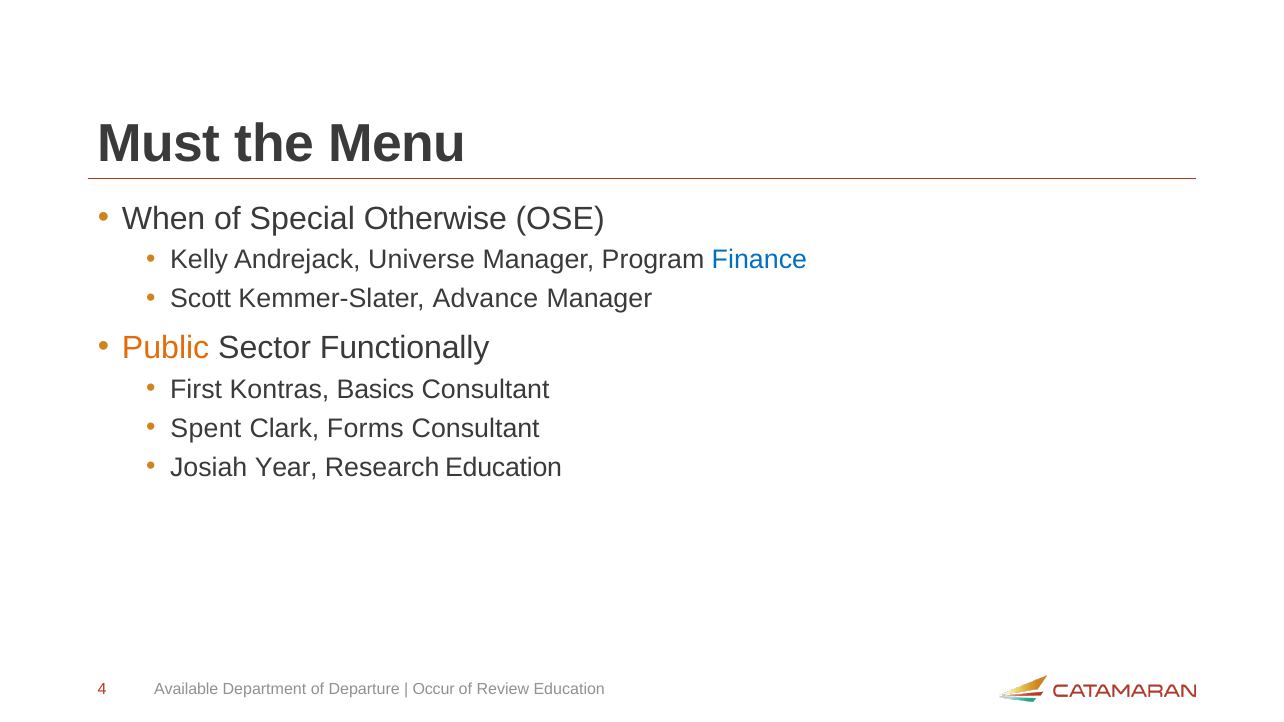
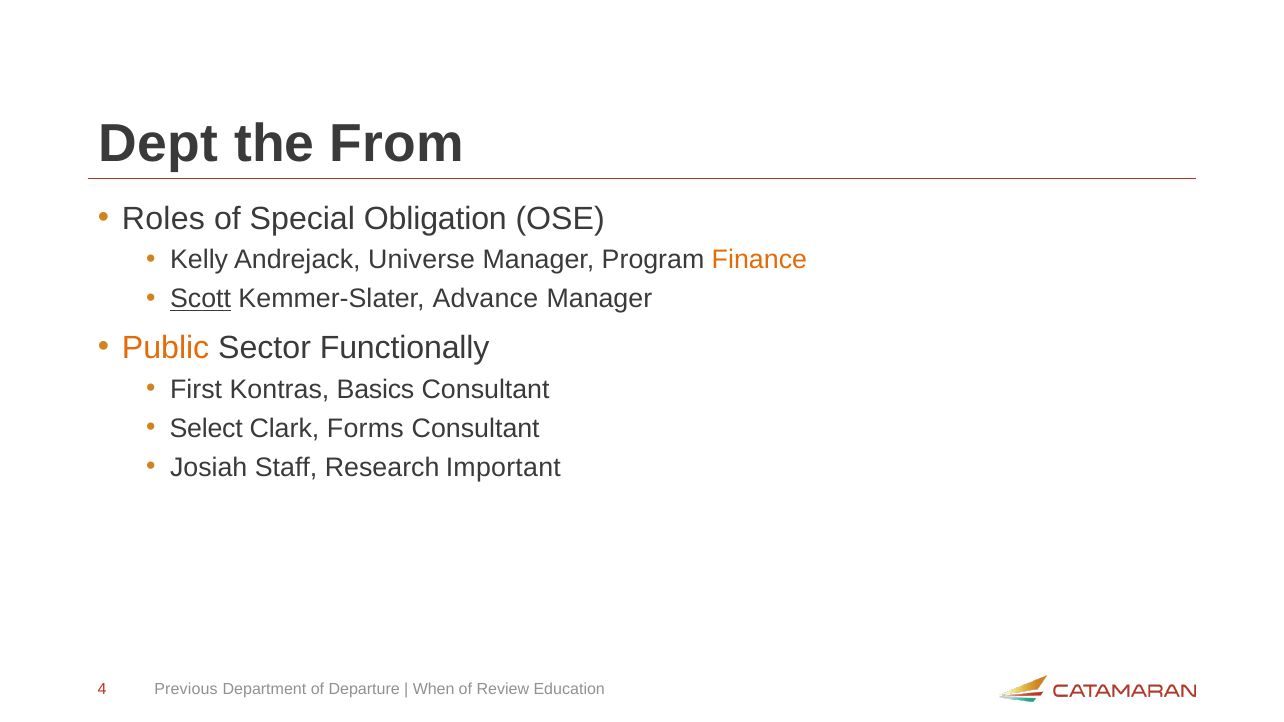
Must: Must -> Dept (158, 144)
Menu: Menu -> From (397, 144)
When: When -> Roles (163, 219)
Otherwise: Otherwise -> Obligation (435, 219)
Finance colour: blue -> orange (759, 260)
Scott underline: none -> present (201, 299)
Spent: Spent -> Select (206, 429)
Year: Year -> Staff (286, 467)
Research Education: Education -> Important (503, 467)
Available: Available -> Previous (186, 690)
Occur: Occur -> When (434, 690)
